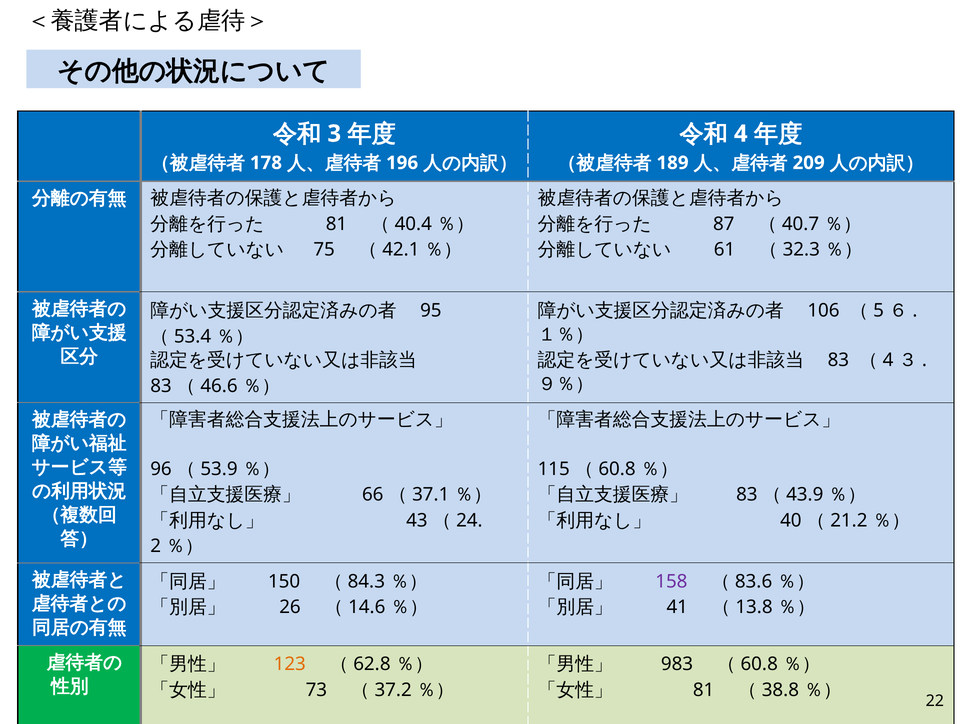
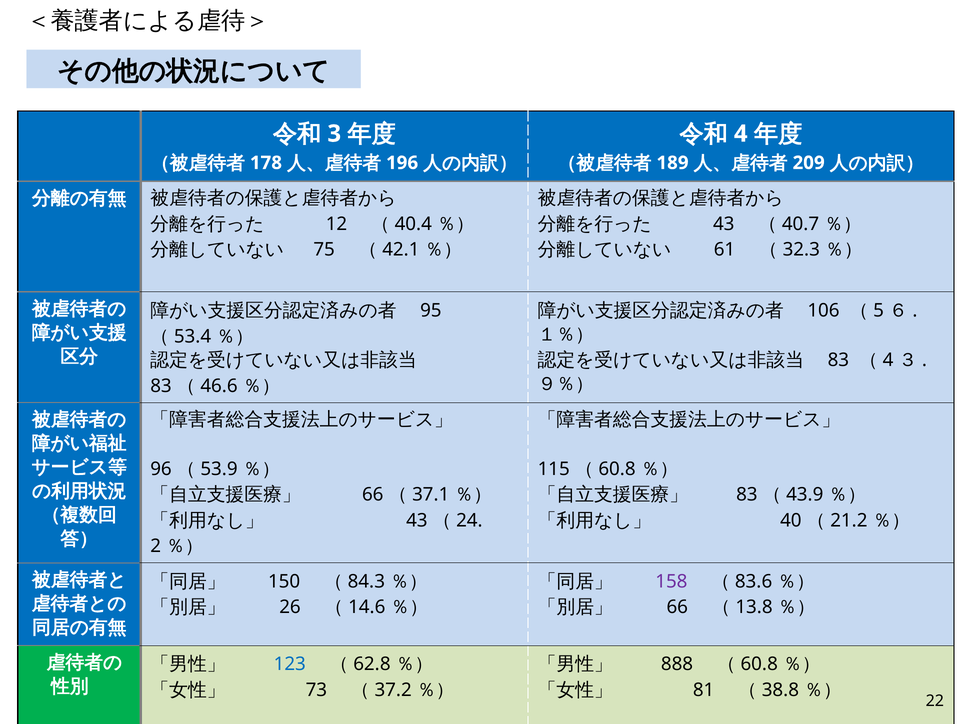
81: 81 -> 12 (336, 224)
87: 87 -> 43 (724, 224)
41: 41 -> 66 (677, 607)
123 colour: orange -> blue (290, 664)
983: 983 -> 888 (677, 664)
